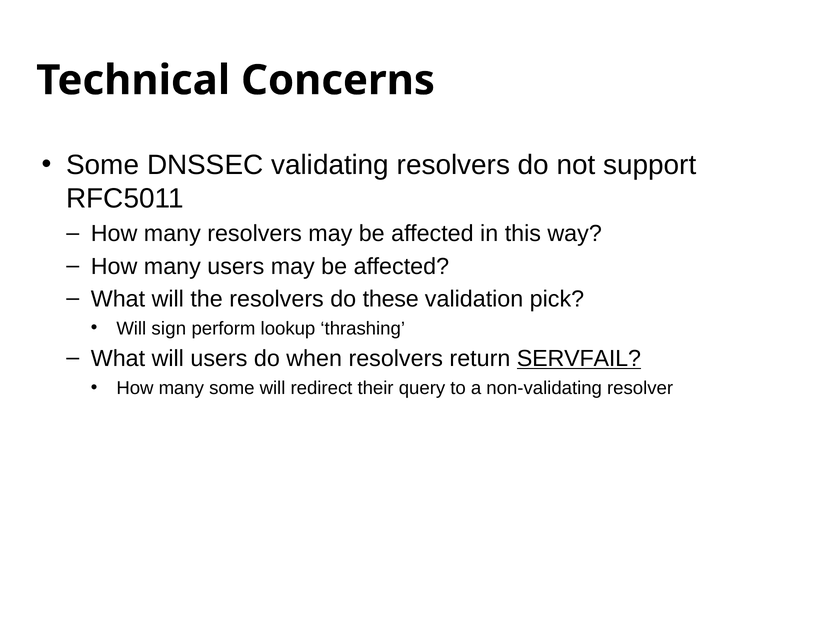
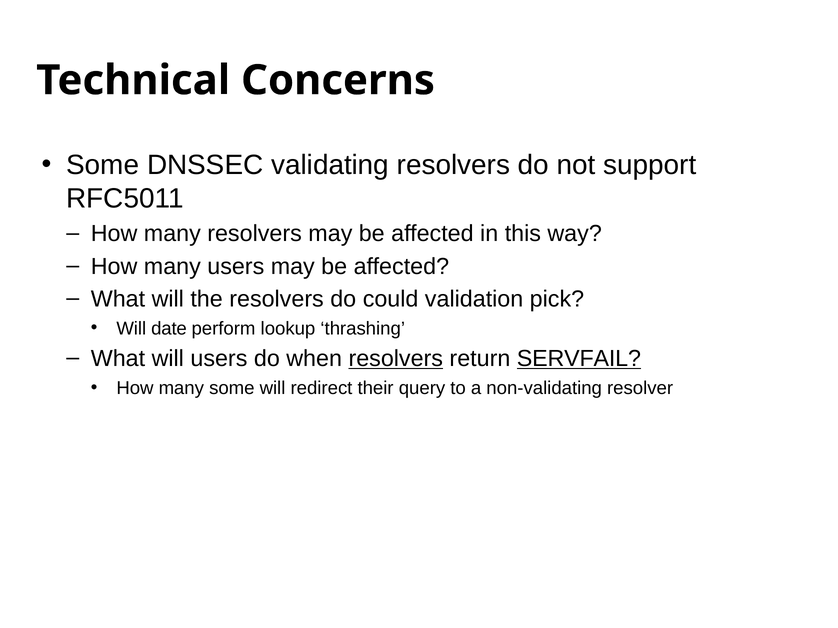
these: these -> could (391, 299)
sign: sign -> date (169, 329)
resolvers underline: none -> present (396, 359)
